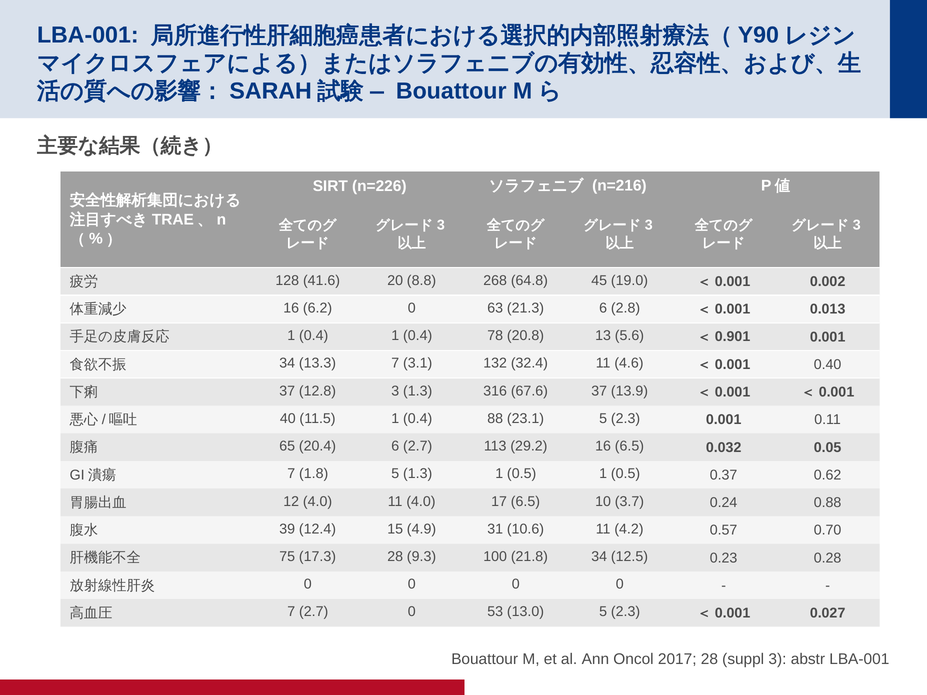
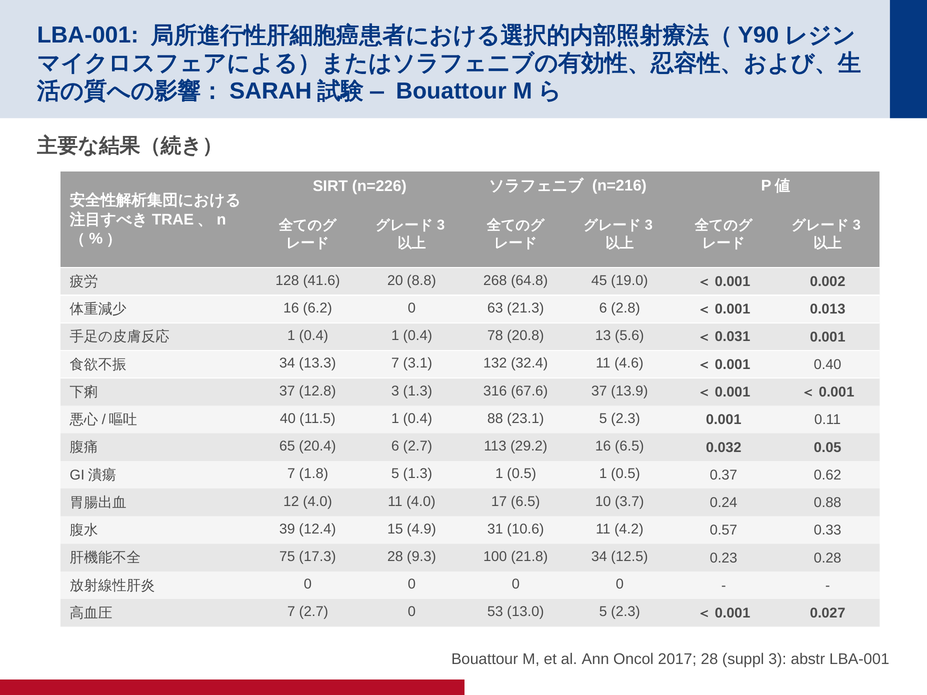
0.901: 0.901 -> 0.031 (733, 337)
0.70: 0.70 -> 0.33 (828, 530)
